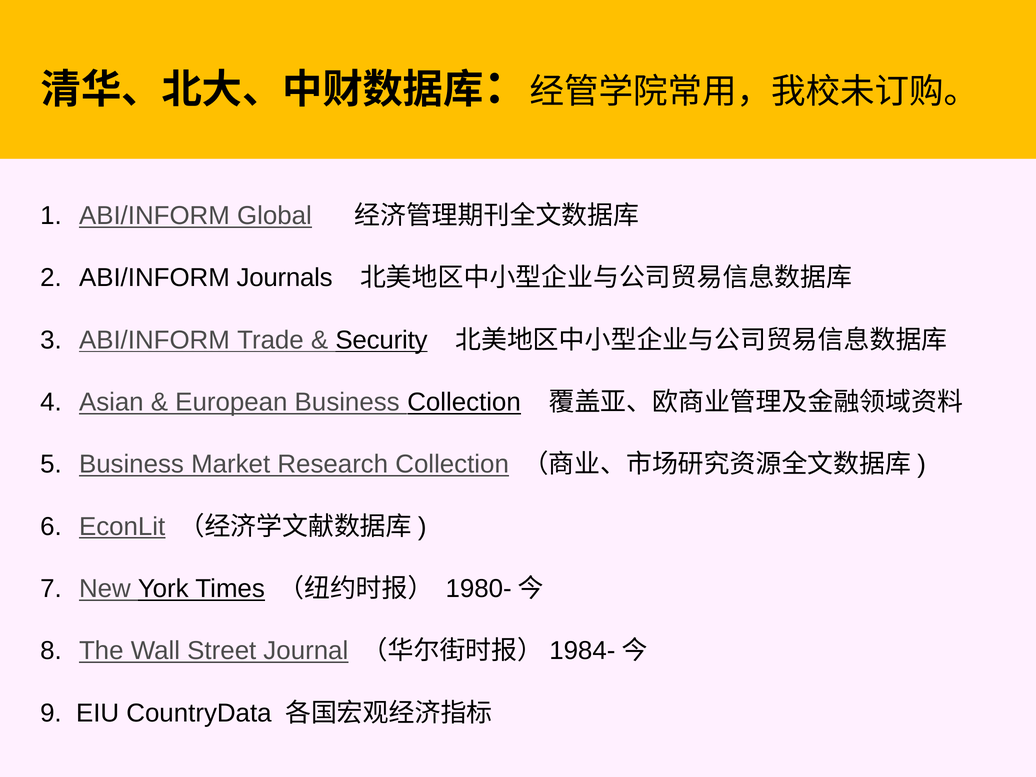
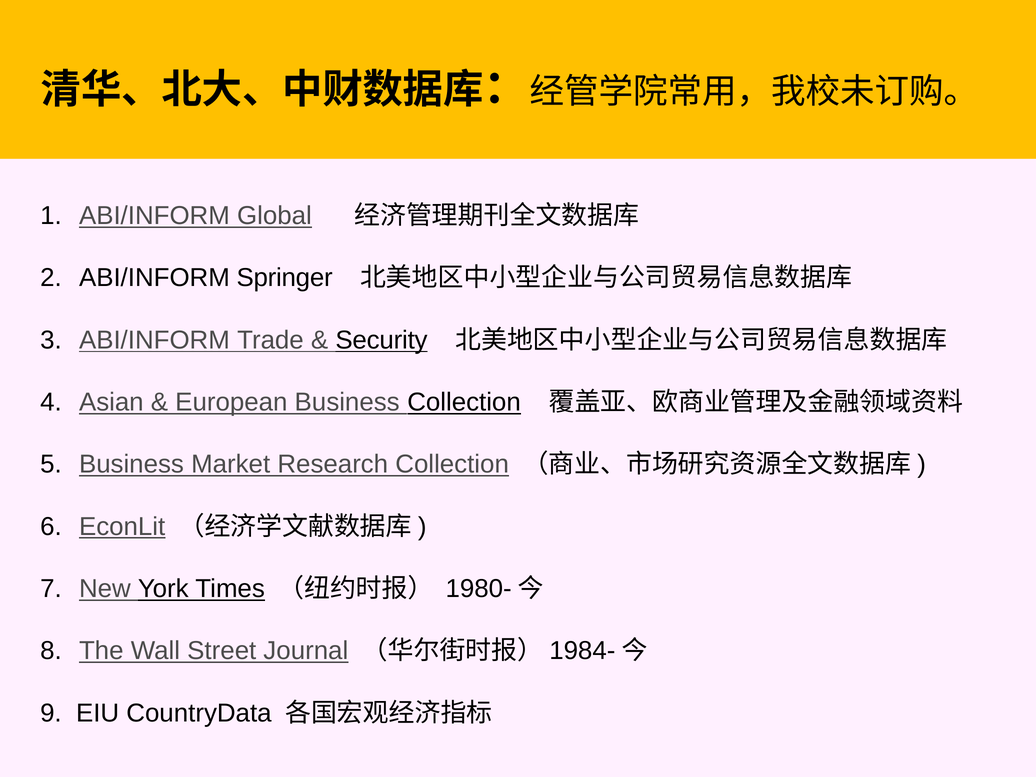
Journals: Journals -> Springer (285, 278)
